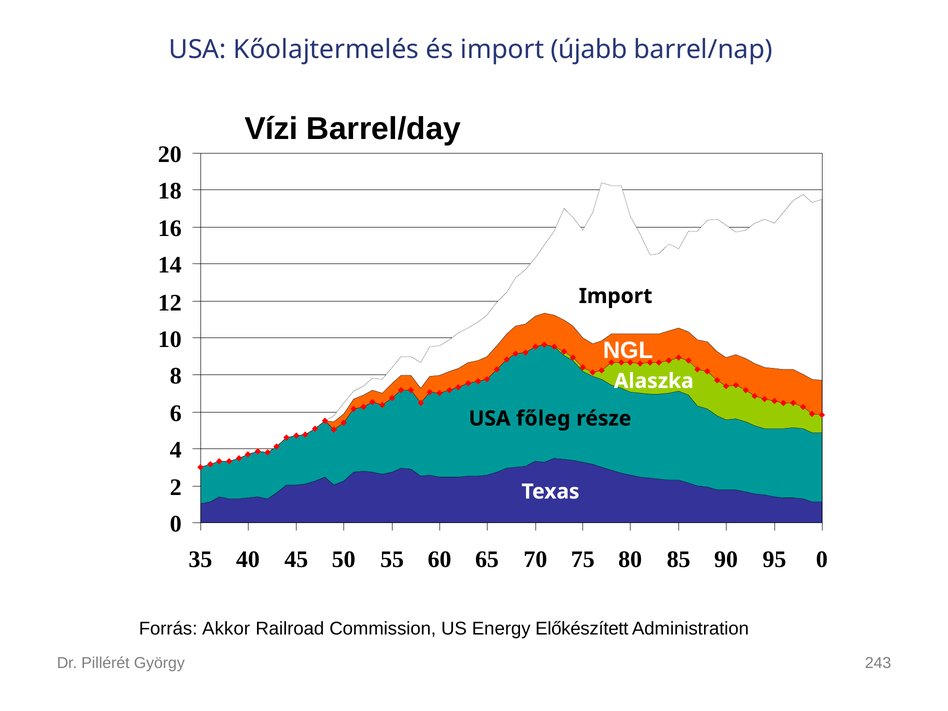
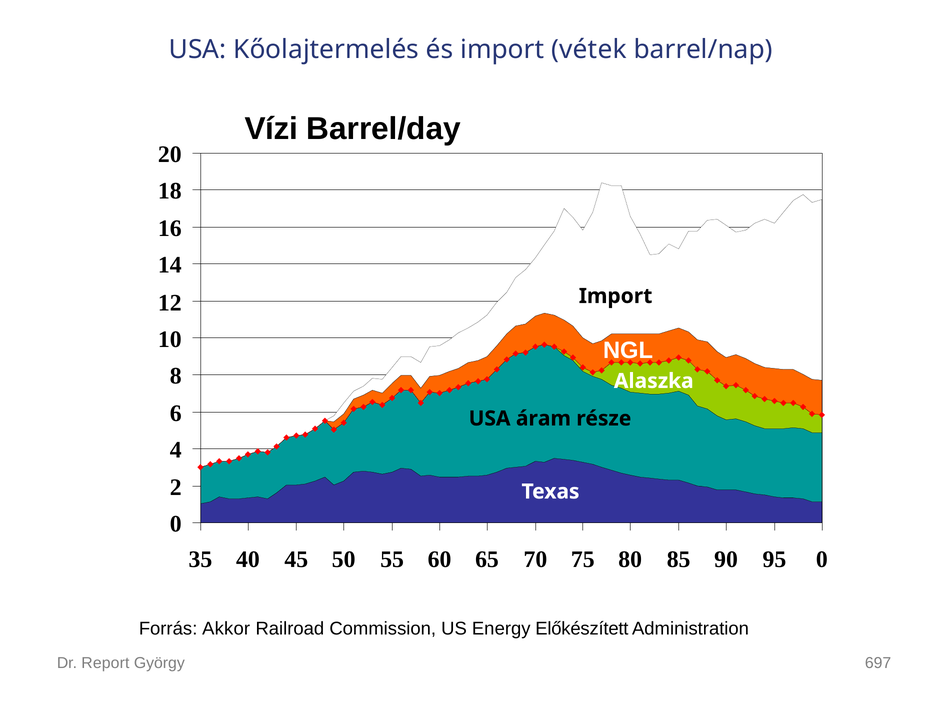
újabb: újabb -> vétek (589, 49)
főleg: főleg -> áram (543, 419)
Pillérét: Pillérét -> Report (105, 663)
243: 243 -> 697 (878, 663)
